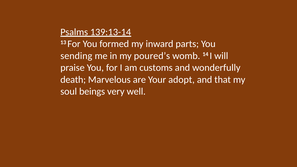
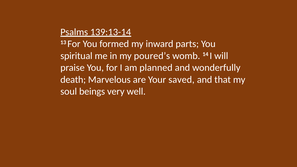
sending: sending -> spiritual (76, 56)
customs: customs -> planned (156, 68)
adopt: adopt -> saved (181, 80)
